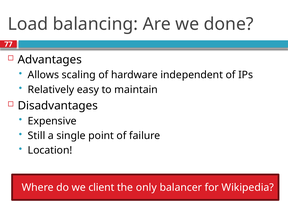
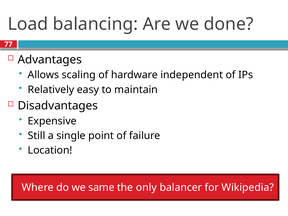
client: client -> same (101, 187)
